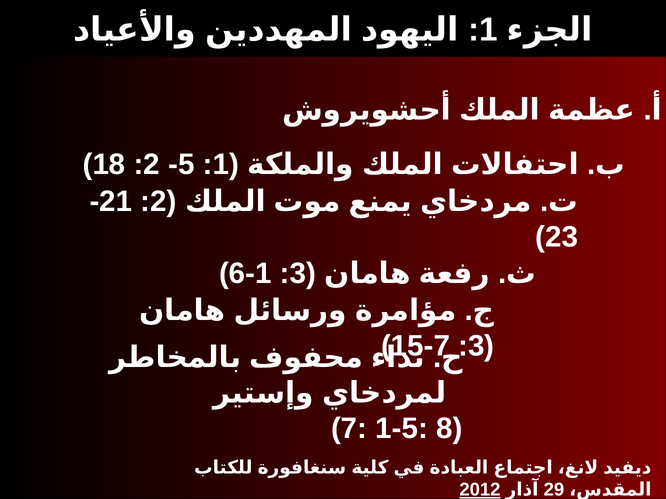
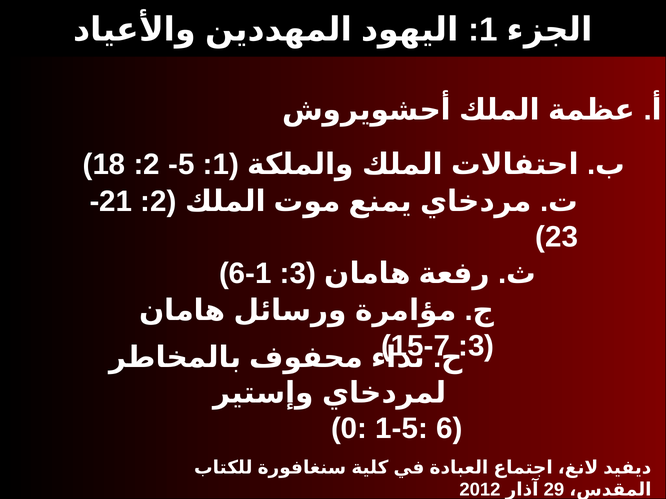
7: 7 -> 0 (349, 429)
1-5 8: 8 -> 6 (449, 429)
2012 underline: present -> none (480, 490)
